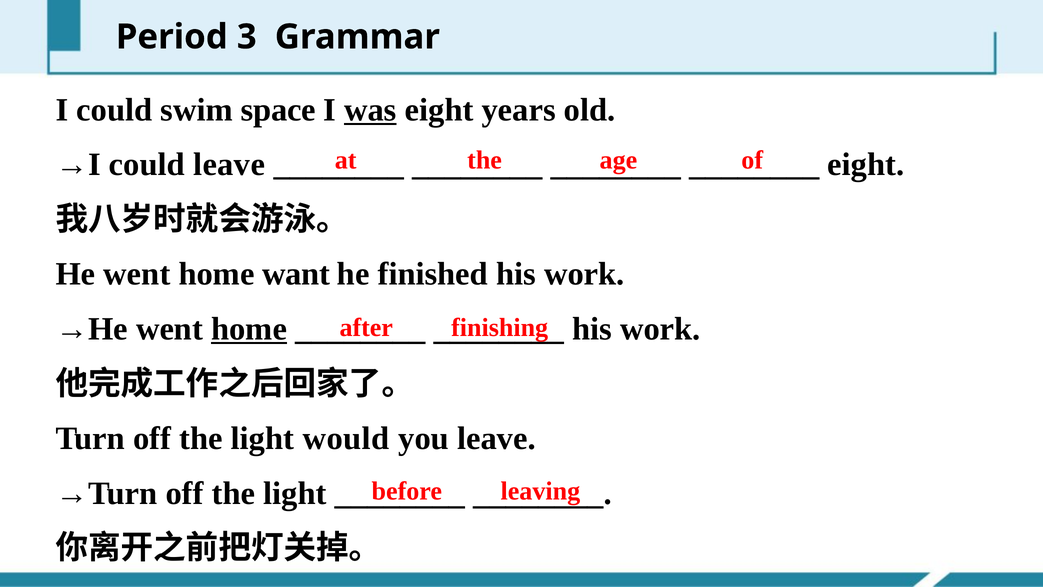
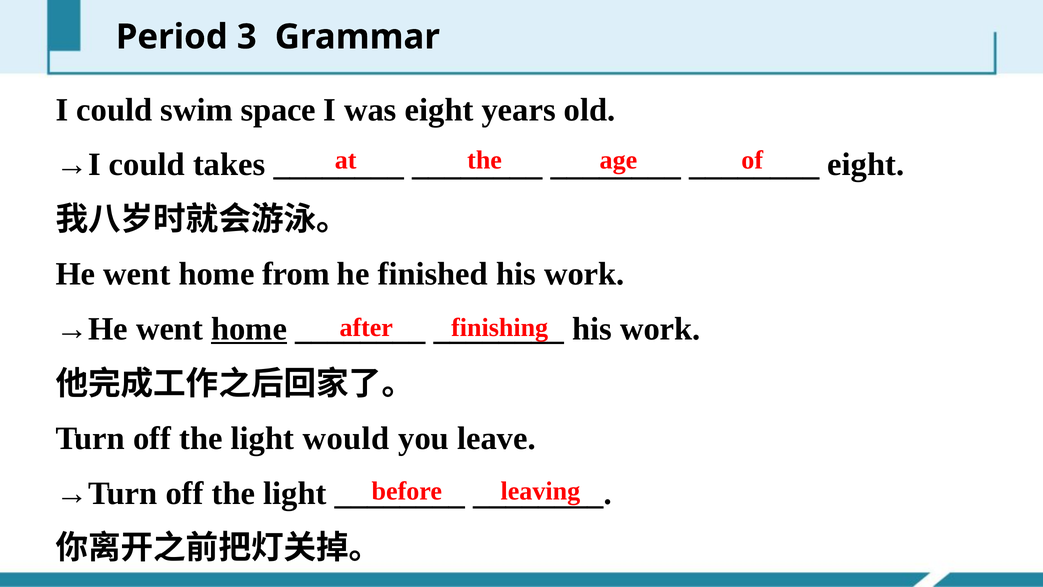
was underline: present -> none (370, 110)
could leave: leave -> takes (229, 165)
want: want -> from (296, 274)
